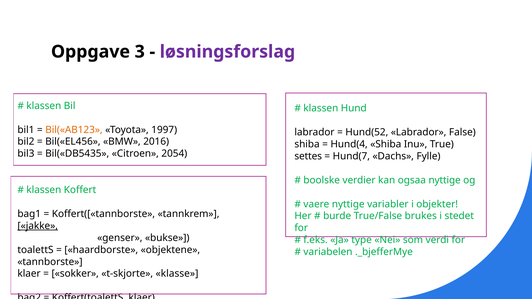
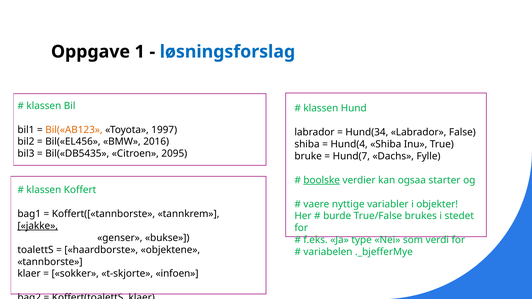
3: 3 -> 1 (140, 52)
løsningsforslag colour: purple -> blue (227, 52)
Hund(52: Hund(52 -> Hund(34 (367, 132)
2054: 2054 -> 2095 (174, 154)
settes: settes -> bruke (308, 156)
boolske underline: none -> present (322, 180)
ogsaa nyttige: nyttige -> starter (445, 180)
klasse: klasse -> infoen (177, 274)
